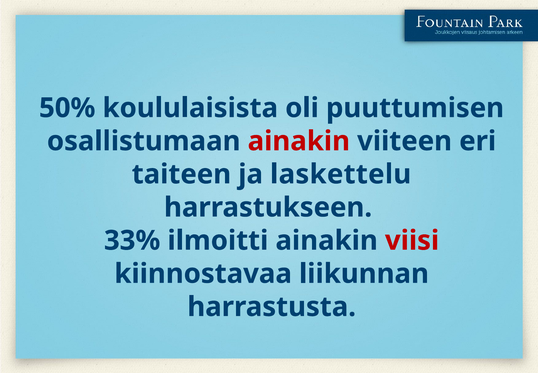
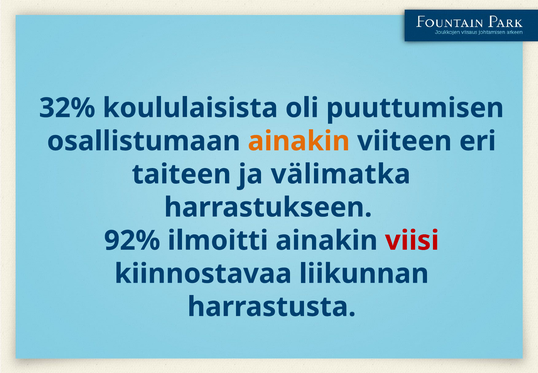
50%: 50% -> 32% (67, 108)
ainakin colour: red -> orange (299, 141)
laskettelu: laskettelu -> välimatka (341, 174)
33%: 33% -> 92% (132, 240)
